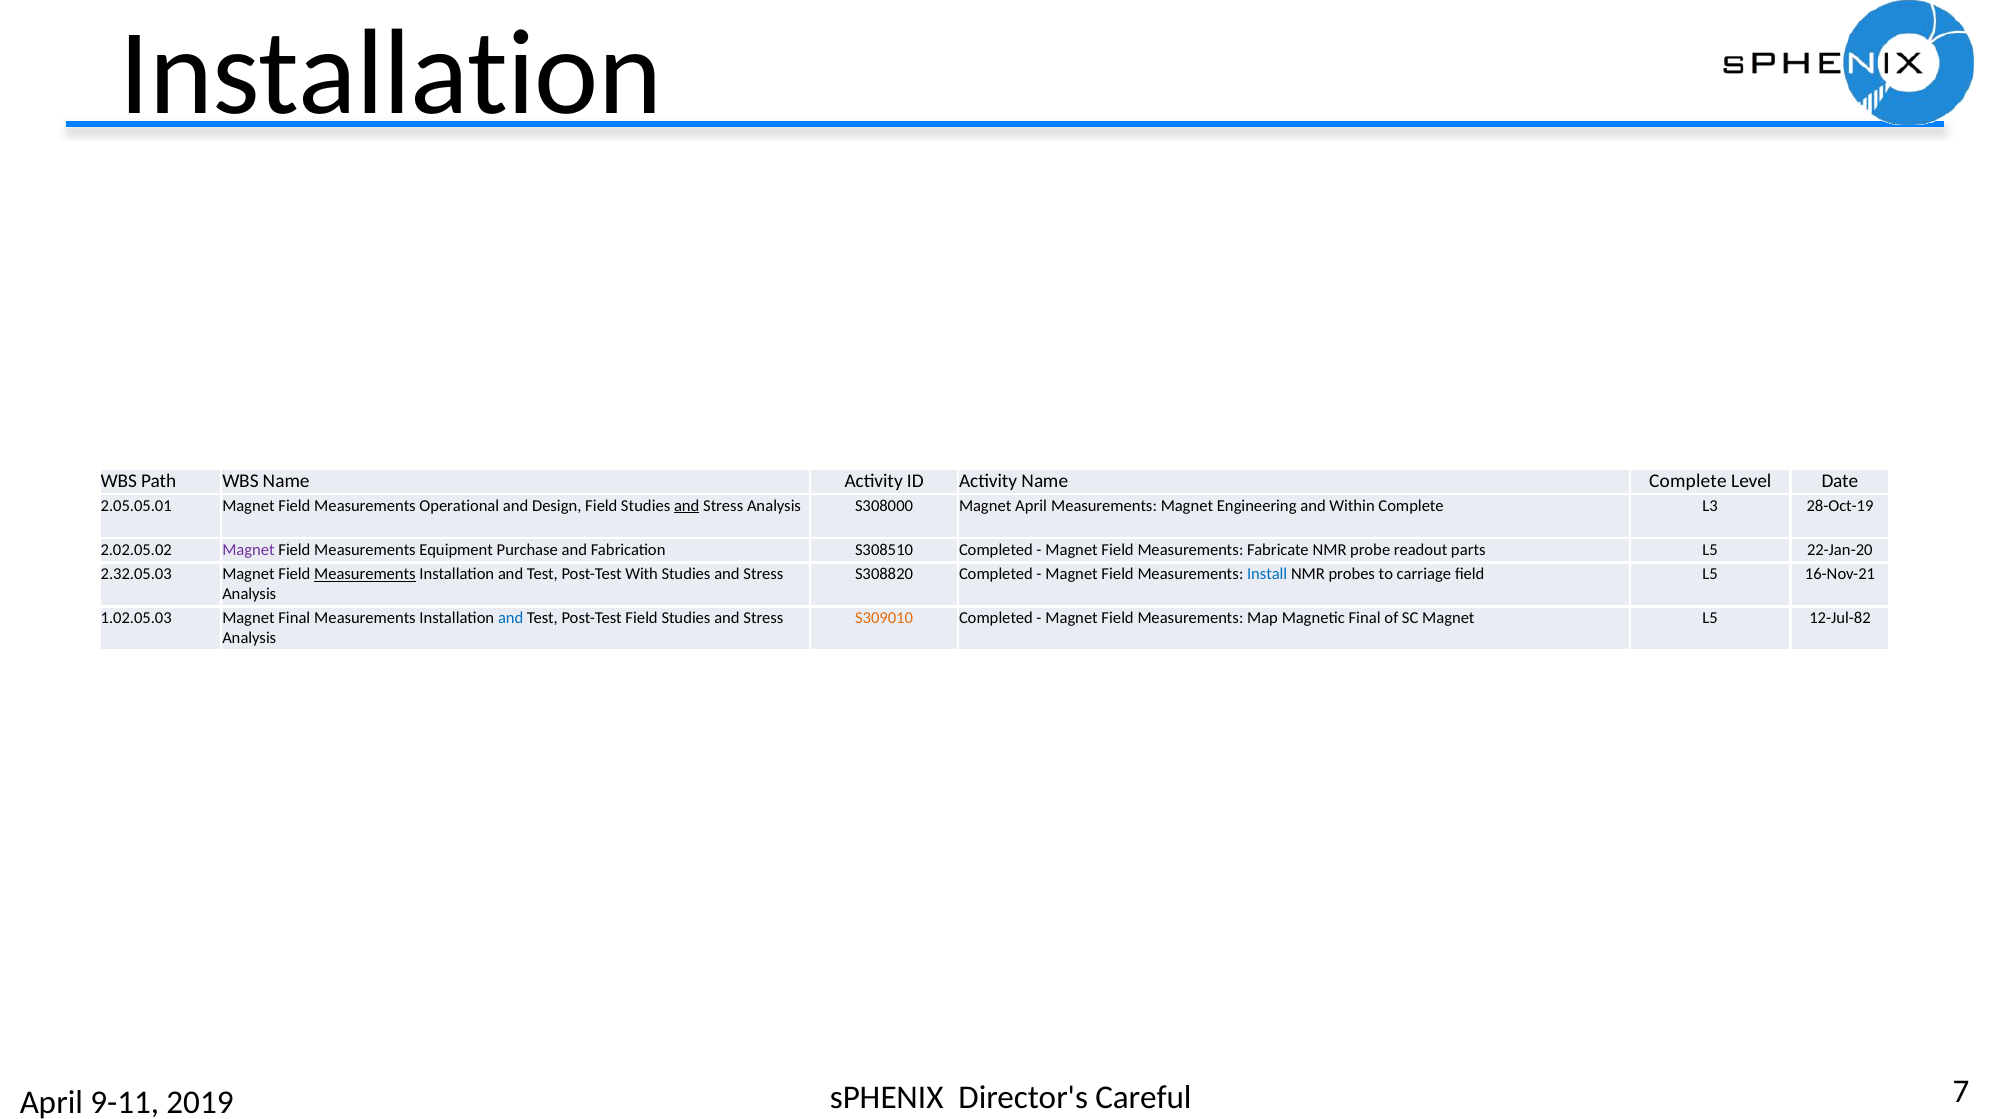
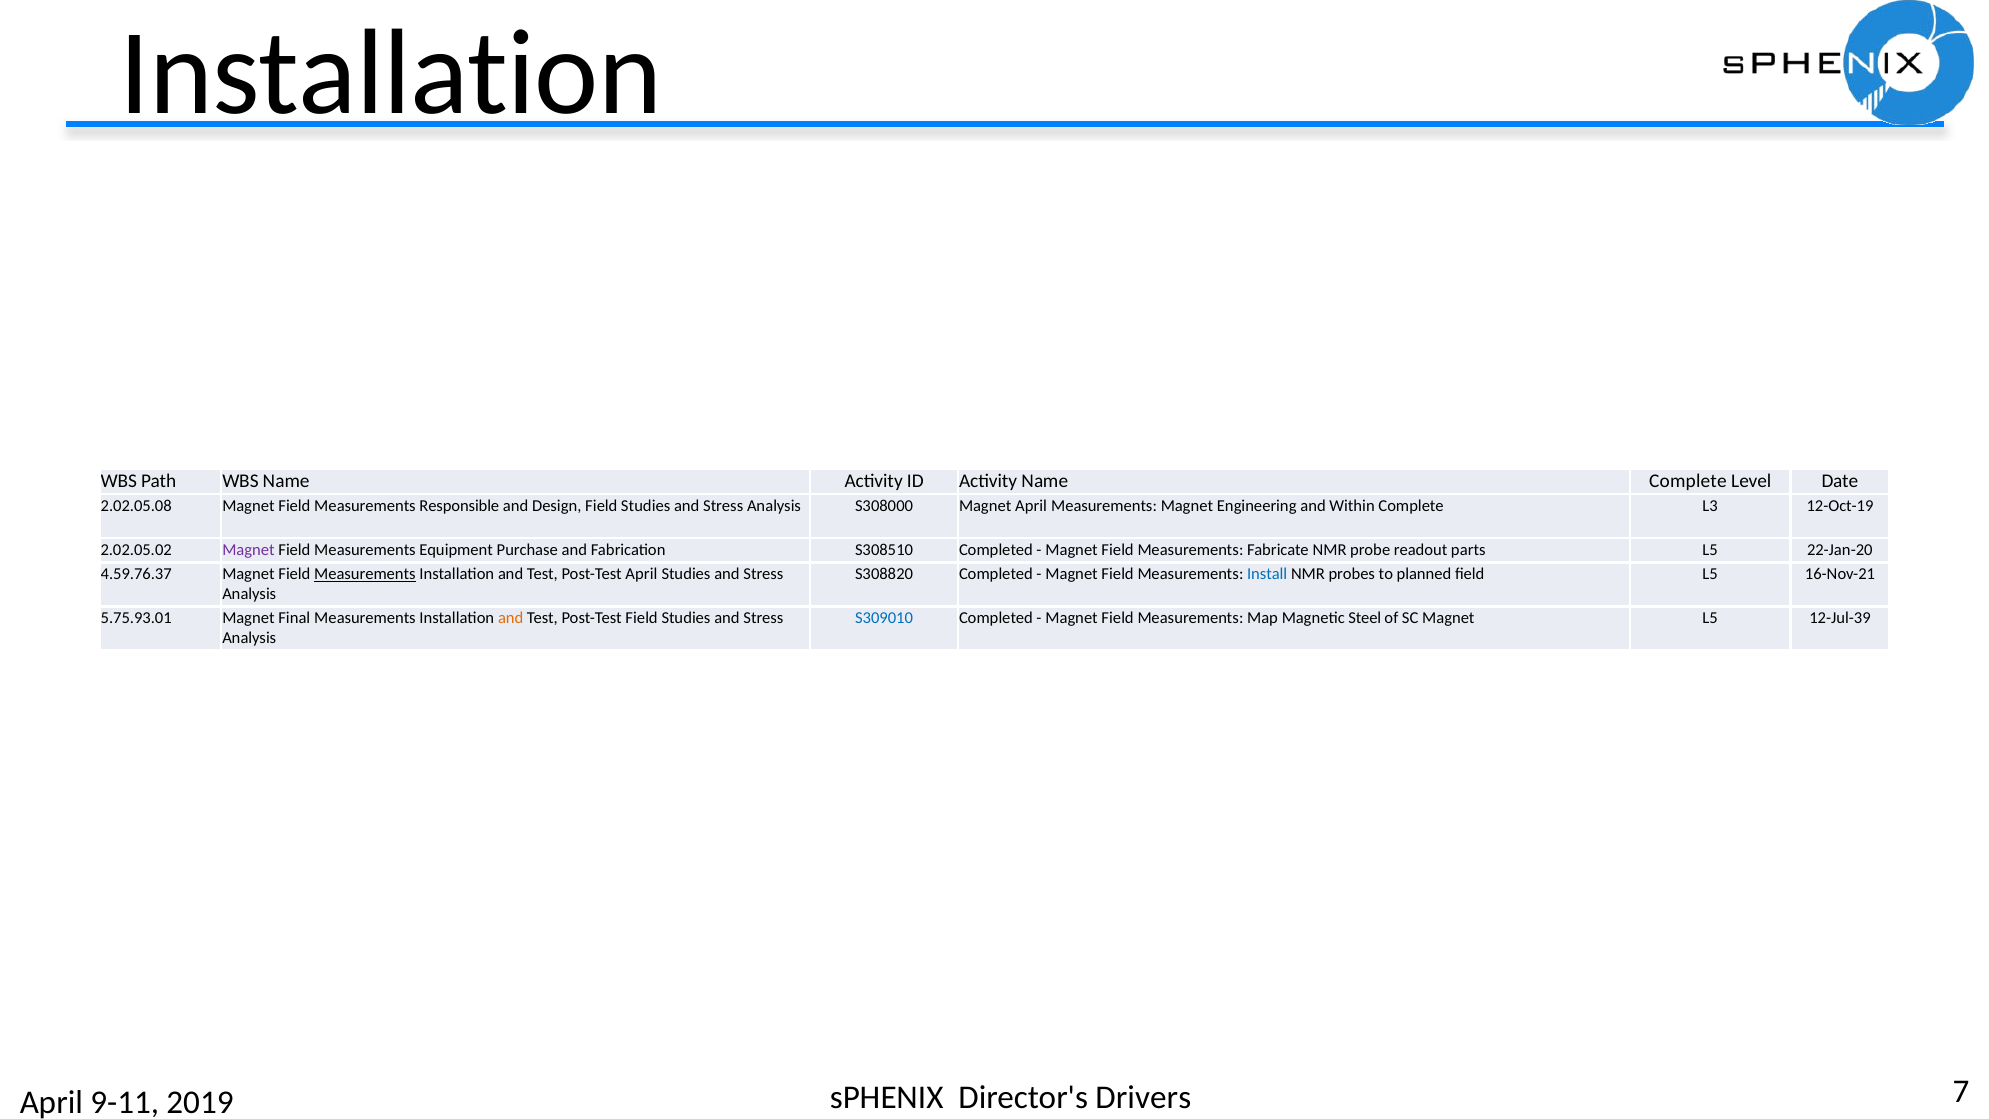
2.05.05.01: 2.05.05.01 -> 2.02.05.08 (136, 506)
Operational: Operational -> Responsible (459, 506)
and underline: present -> none (687, 506)
28-Oct-19: 28-Oct-19 -> 12-Oct-19 (1840, 506)
2.32.05.03: 2.32.05.03 -> 4.59.76.37 (136, 574)
Post-Test With: With -> April (641, 574)
carriage: carriage -> planned (1424, 574)
1.02.05.03: 1.02.05.03 -> 5.75.93.01 (136, 618)
and colour: blue -> orange (511, 618)
S309010 colour: orange -> blue (884, 618)
Magnetic Final: Final -> Steel (1365, 618)
12-Jul-82: 12-Jul-82 -> 12-Jul-39 (1840, 618)
Careful: Careful -> Drivers (1143, 1098)
